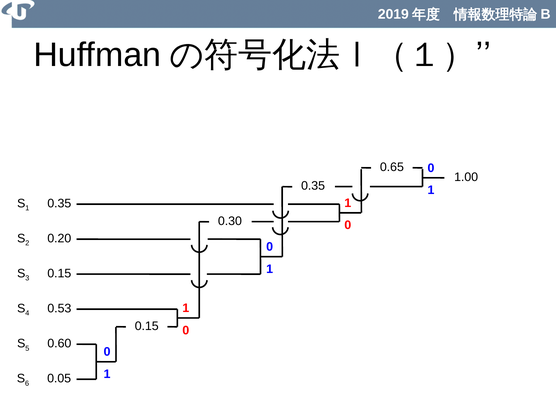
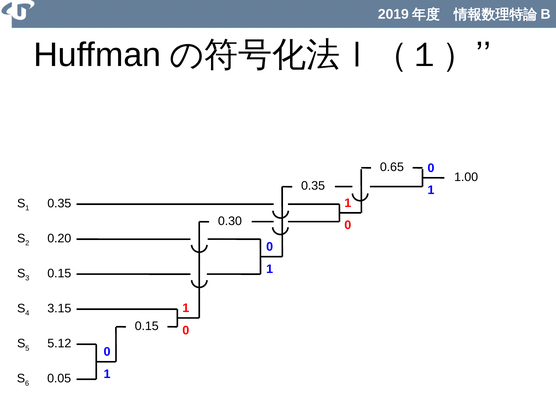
0.53: 0.53 -> 3.15 (59, 308)
0.60: 0.60 -> 5.12 (59, 344)
